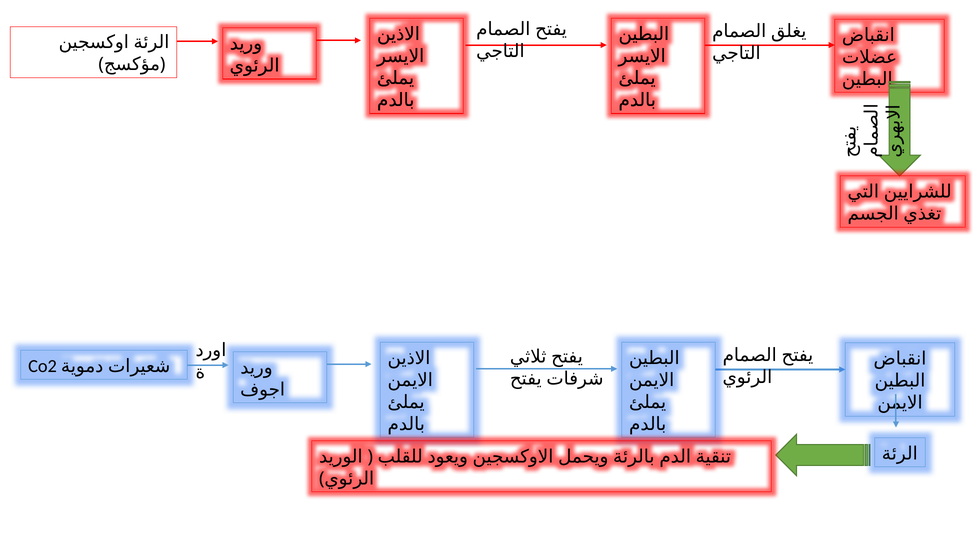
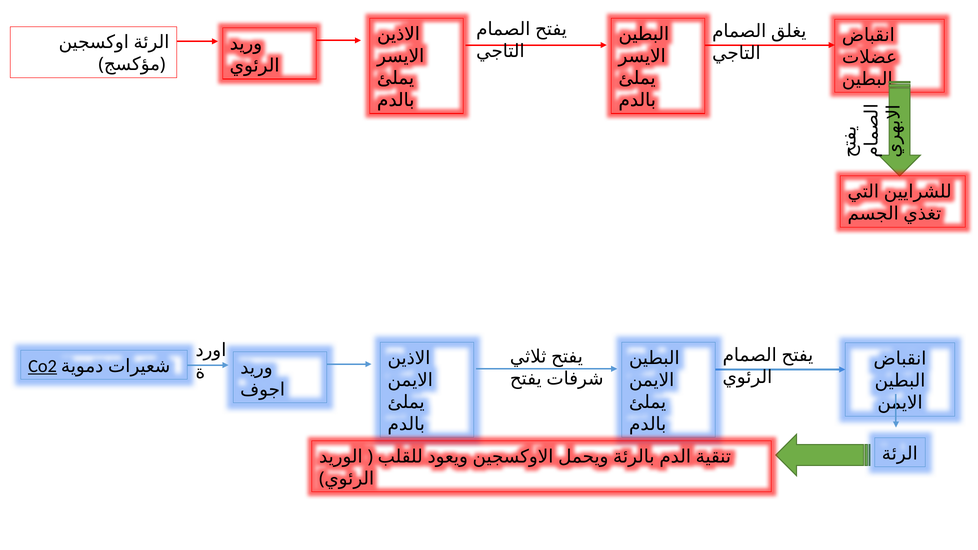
Co2 underline: none -> present (43, 366)
